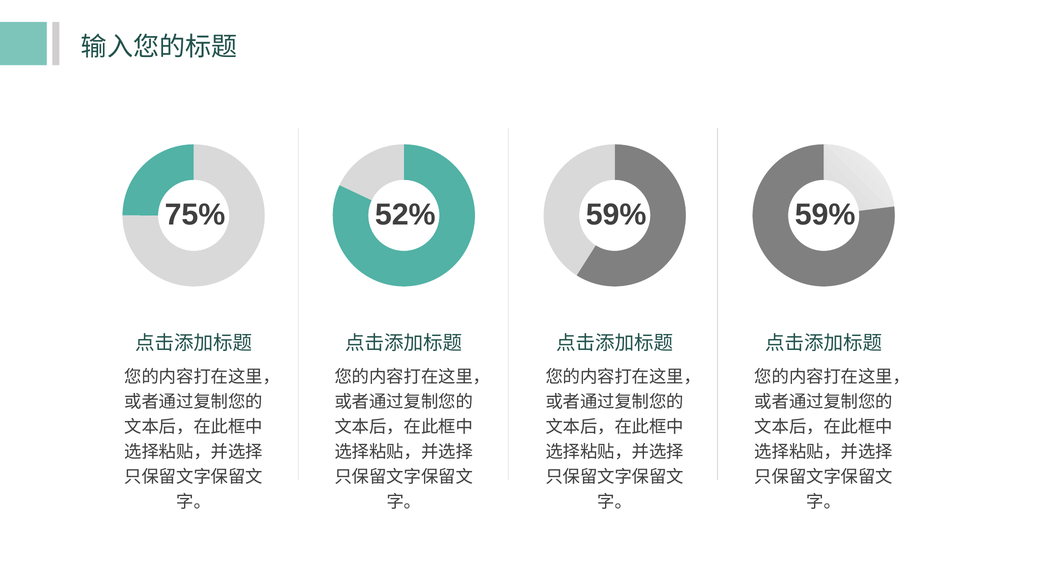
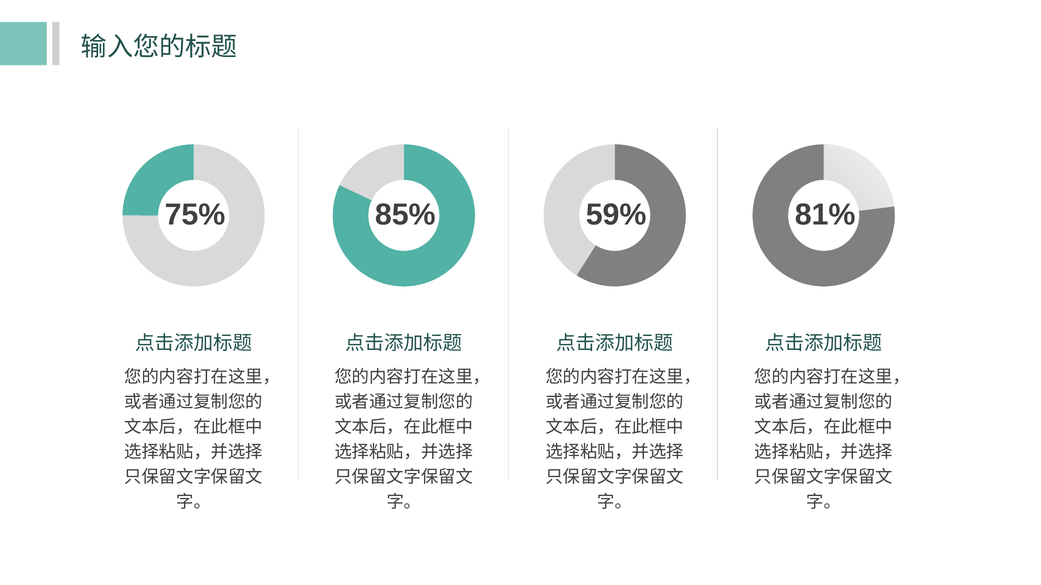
52%: 52% -> 85% (405, 215)
59% 59%: 59% -> 81% (825, 215)
